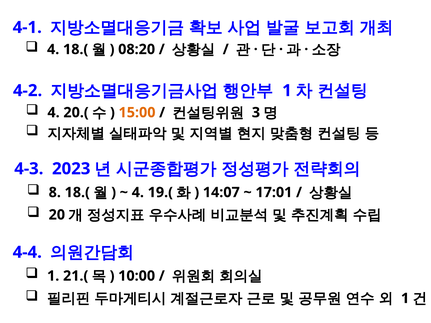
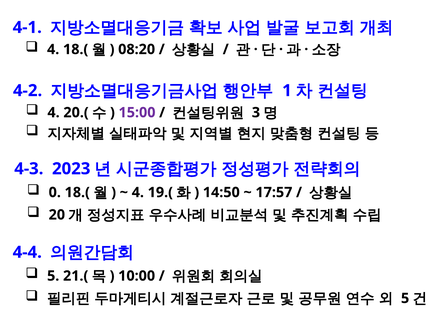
15:00 colour: orange -> purple (137, 113)
8: 8 -> 0 (55, 193)
14:07: 14:07 -> 14:50 (221, 193)
17:01: 17:01 -> 17:57 (274, 193)
1: 1 -> 5 (53, 276)
1: 1 -> 5 (405, 299)
